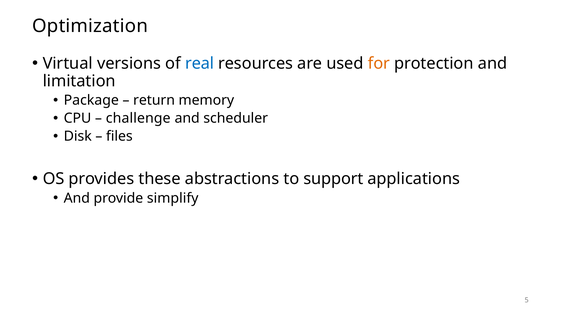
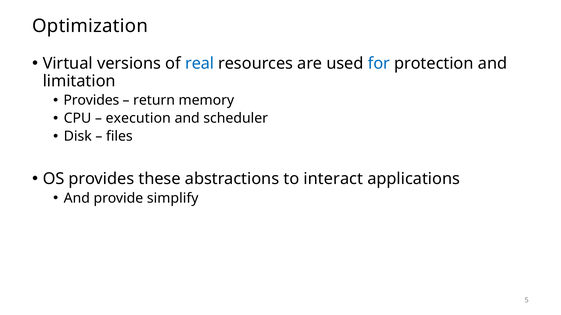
for colour: orange -> blue (379, 63)
Package: Package -> Provides (91, 100)
challenge: challenge -> execution (138, 119)
support: support -> interact (333, 179)
